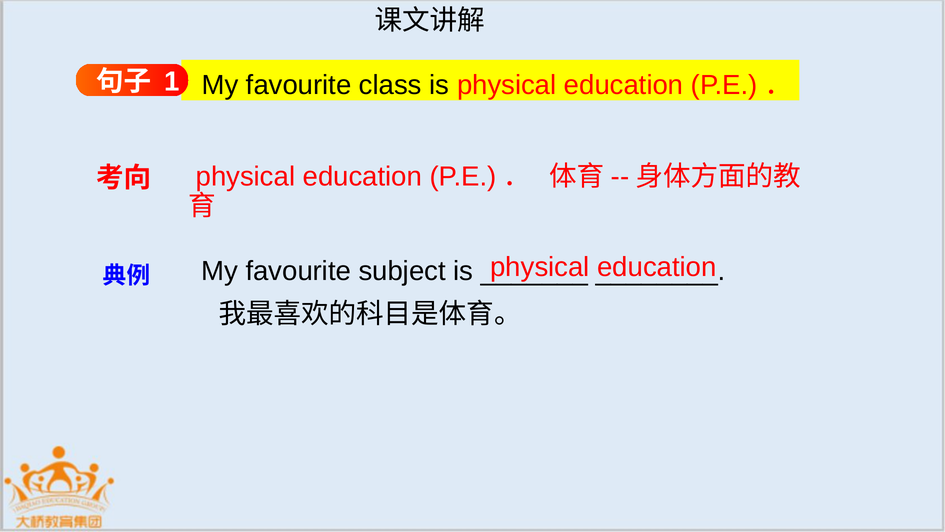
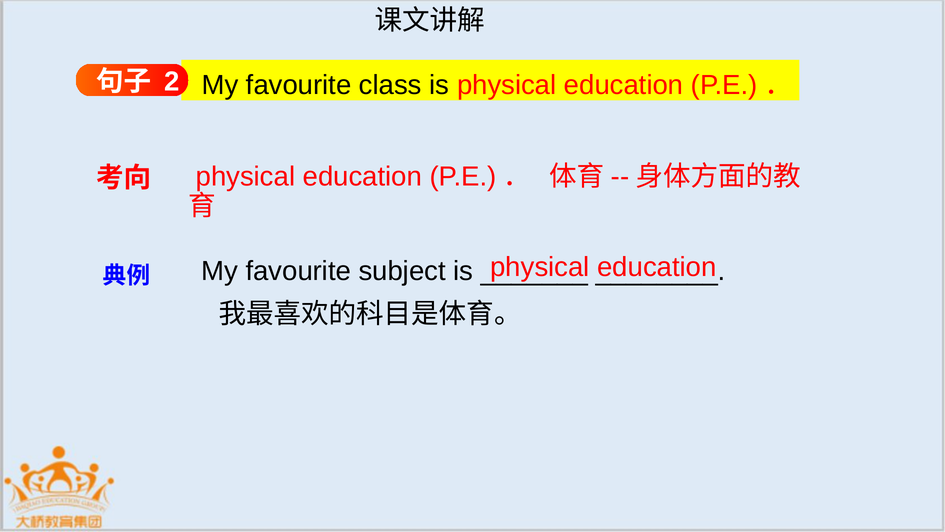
1: 1 -> 2 (172, 82)
